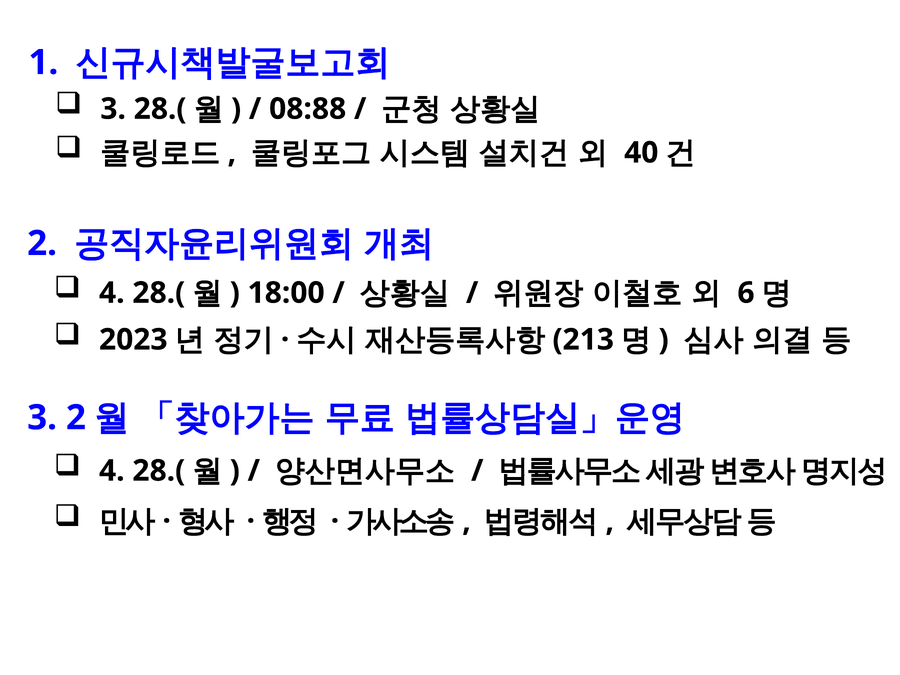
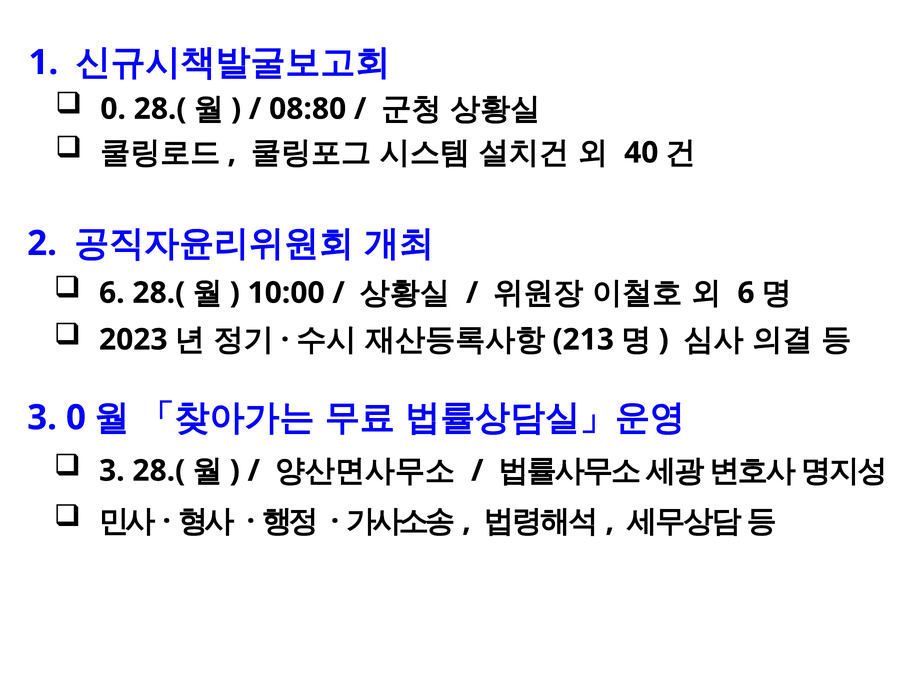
3: 3 -> 0 (113, 109)
08:88: 08:88 -> 08:80 (308, 109)
4: 4 -> 6 (112, 293)
18:00: 18:00 -> 10:00 (286, 293)
3 2: 2 -> 0 (76, 418)
4: 4 -> 3 (112, 471)
